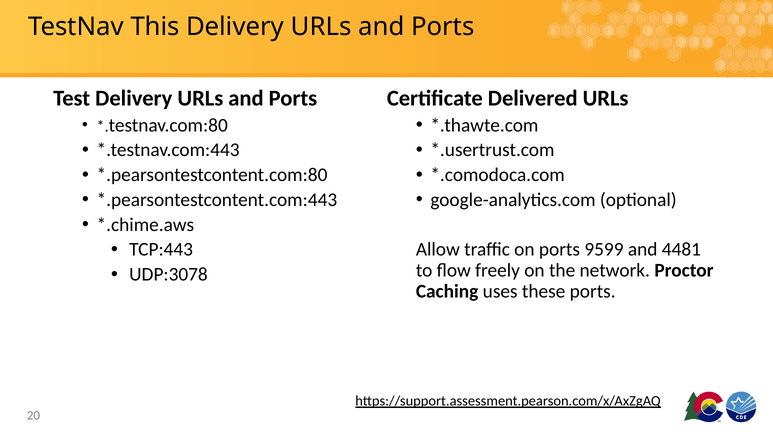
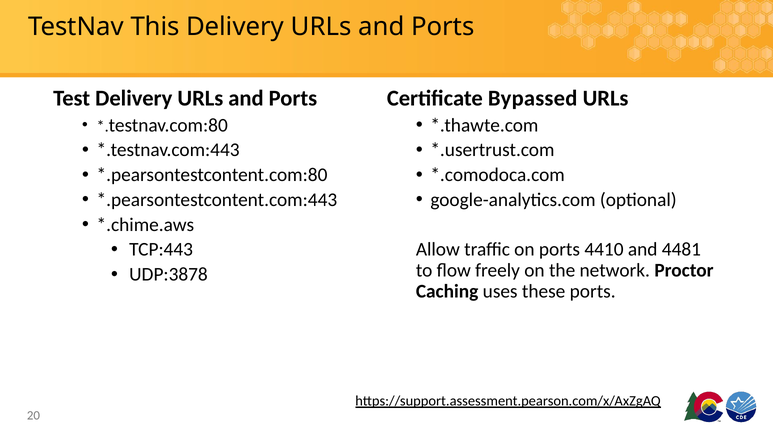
Delivered: Delivered -> Bypassed (533, 98)
9599: 9599 -> 4410 (604, 249)
UDP:3078: UDP:3078 -> UDP:3878 (169, 274)
